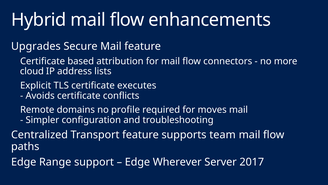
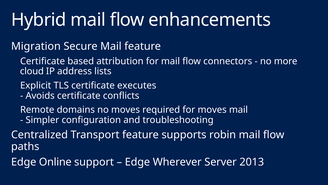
Upgrades: Upgrades -> Migration (36, 46)
no profile: profile -> moves (126, 110)
team: team -> robin (223, 135)
Range: Range -> Online (55, 162)
2017: 2017 -> 2013 (252, 162)
